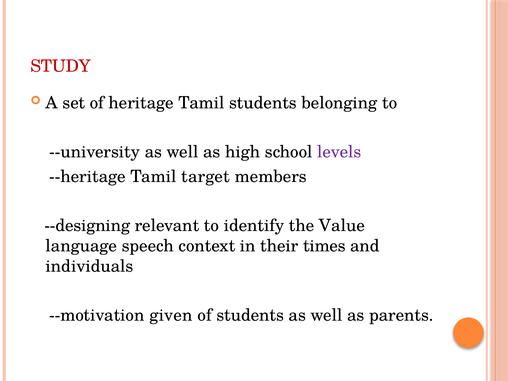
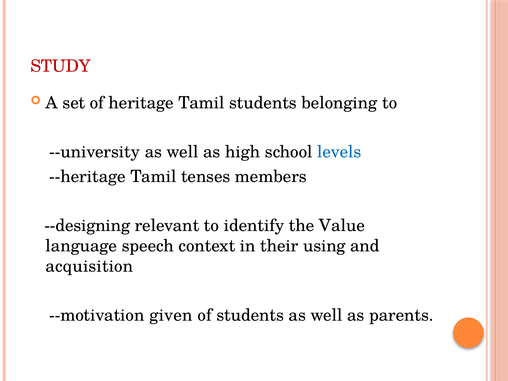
levels colour: purple -> blue (339, 152)
target: target -> tenses (206, 176)
times: times -> using (324, 246)
individuals: individuals -> acquisition (89, 266)
